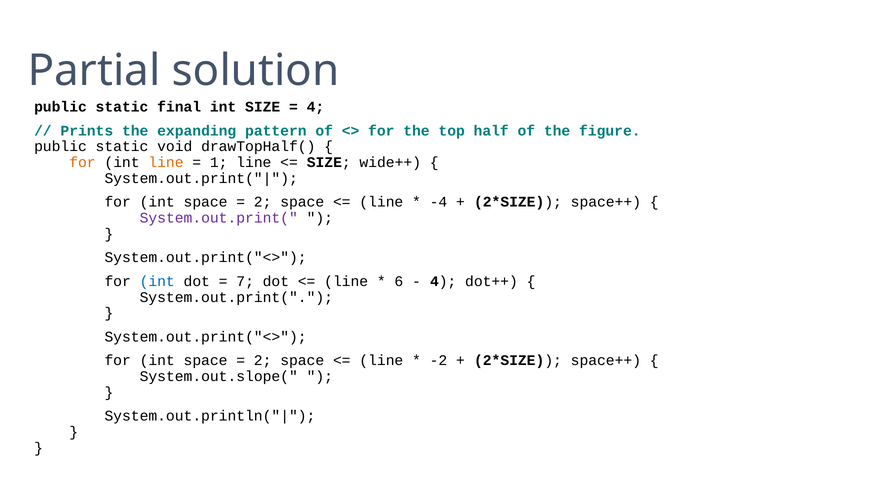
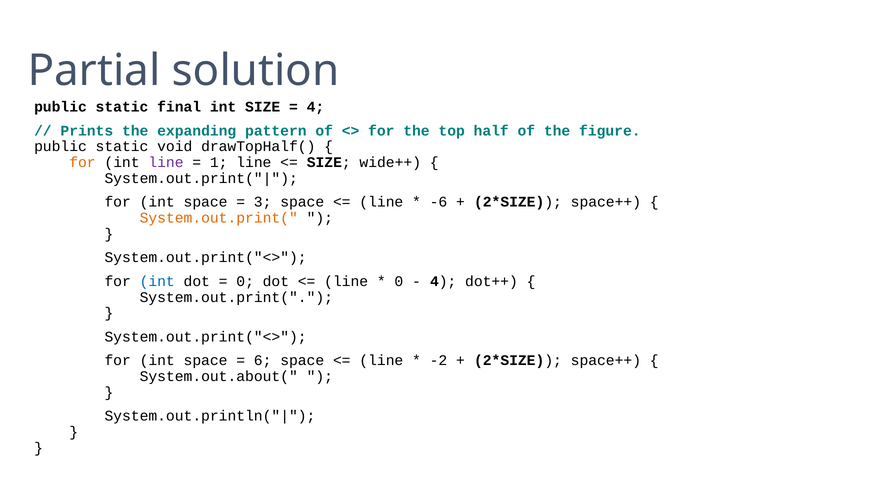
line colour: orange -> purple (166, 163)
2: 2 -> 3 (263, 202)
-4: -4 -> -6 (438, 202)
System.out.print( colour: purple -> orange (219, 218)
7: 7 -> 0 (245, 281)
6: 6 -> 0 (399, 281)
2: 2 -> 6 (263, 361)
System.out.slope(: System.out.slope( -> System.out.about( (219, 377)
